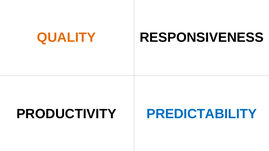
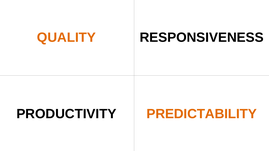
PREDICTABILITY colour: blue -> orange (202, 114)
